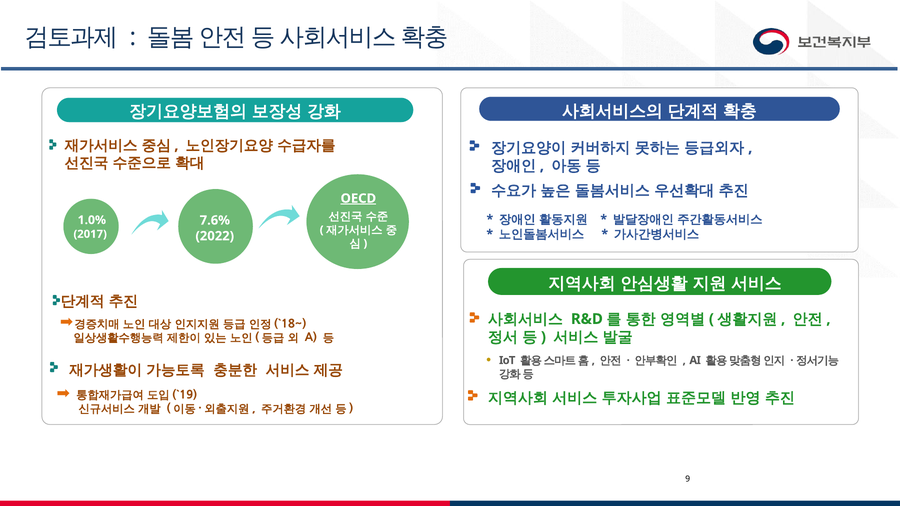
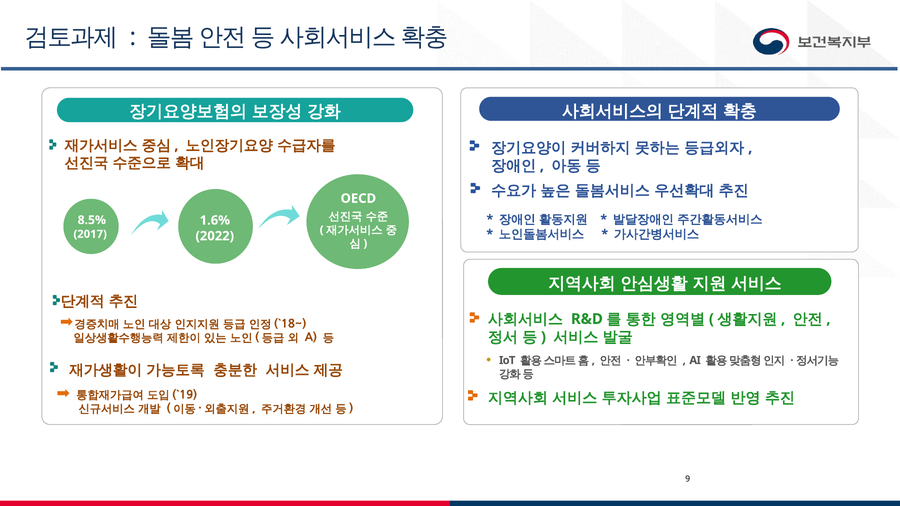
OECD underline: present -> none (358, 199)
1.0%: 1.0% -> 8.5% (92, 220)
7.6%: 7.6% -> 1.6% (215, 220)
